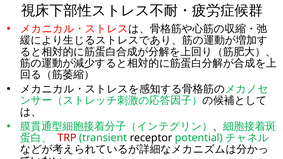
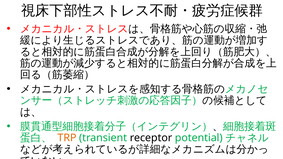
TRP colour: red -> orange (67, 138)
